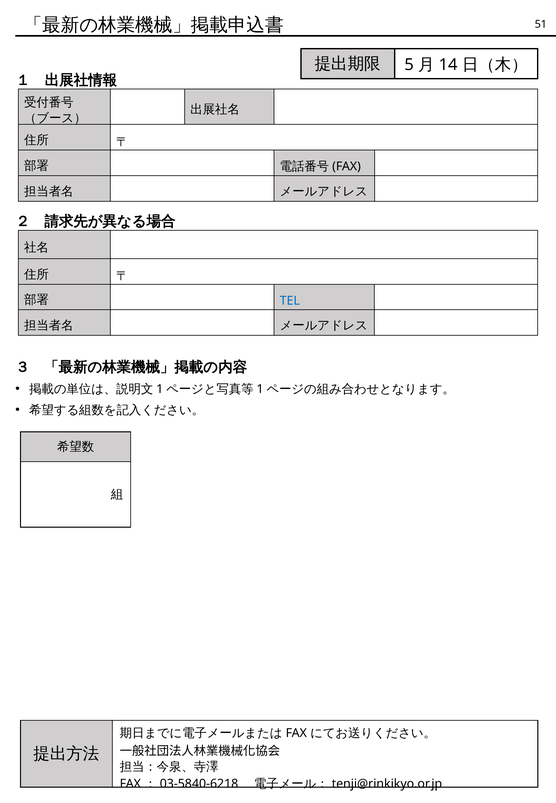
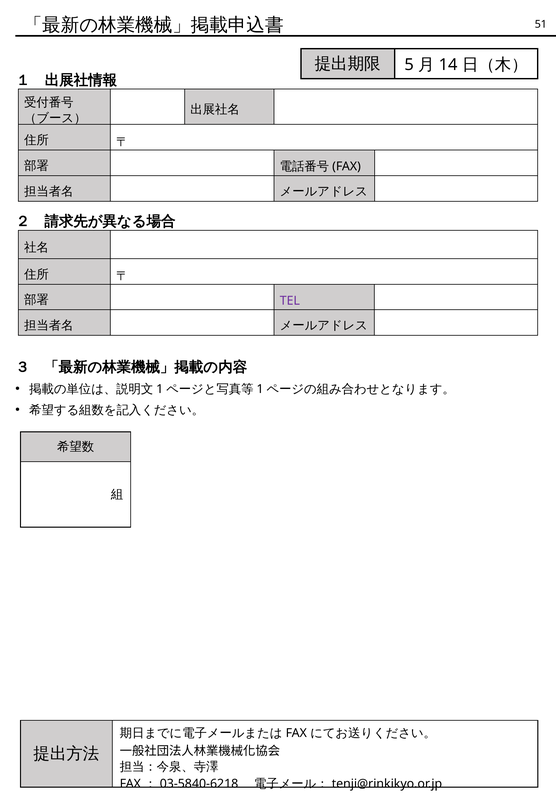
TEL colour: blue -> purple (290, 301)
